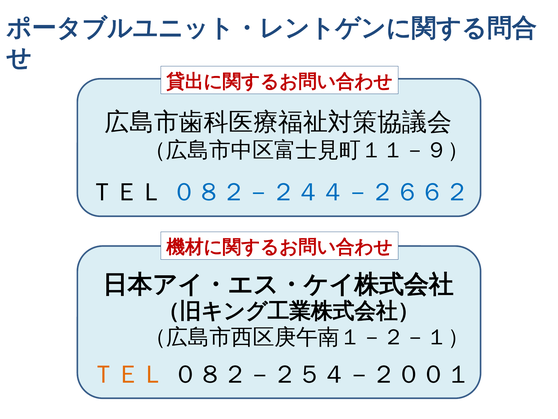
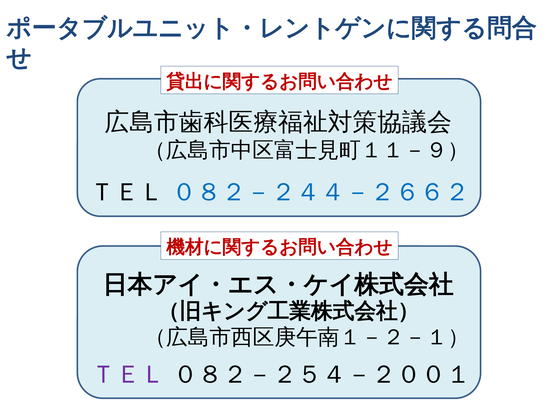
ＴＥＬ colour: orange -> purple (128, 374)
